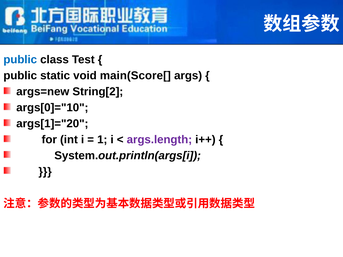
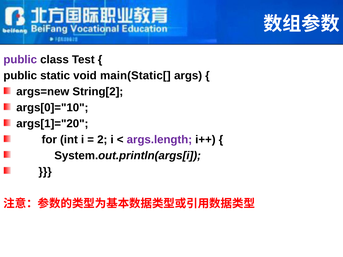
public colour: blue -> purple (20, 60)
main(Score[: main(Score[ -> main(Static[ (135, 76)
1: 1 -> 2 (102, 140)
